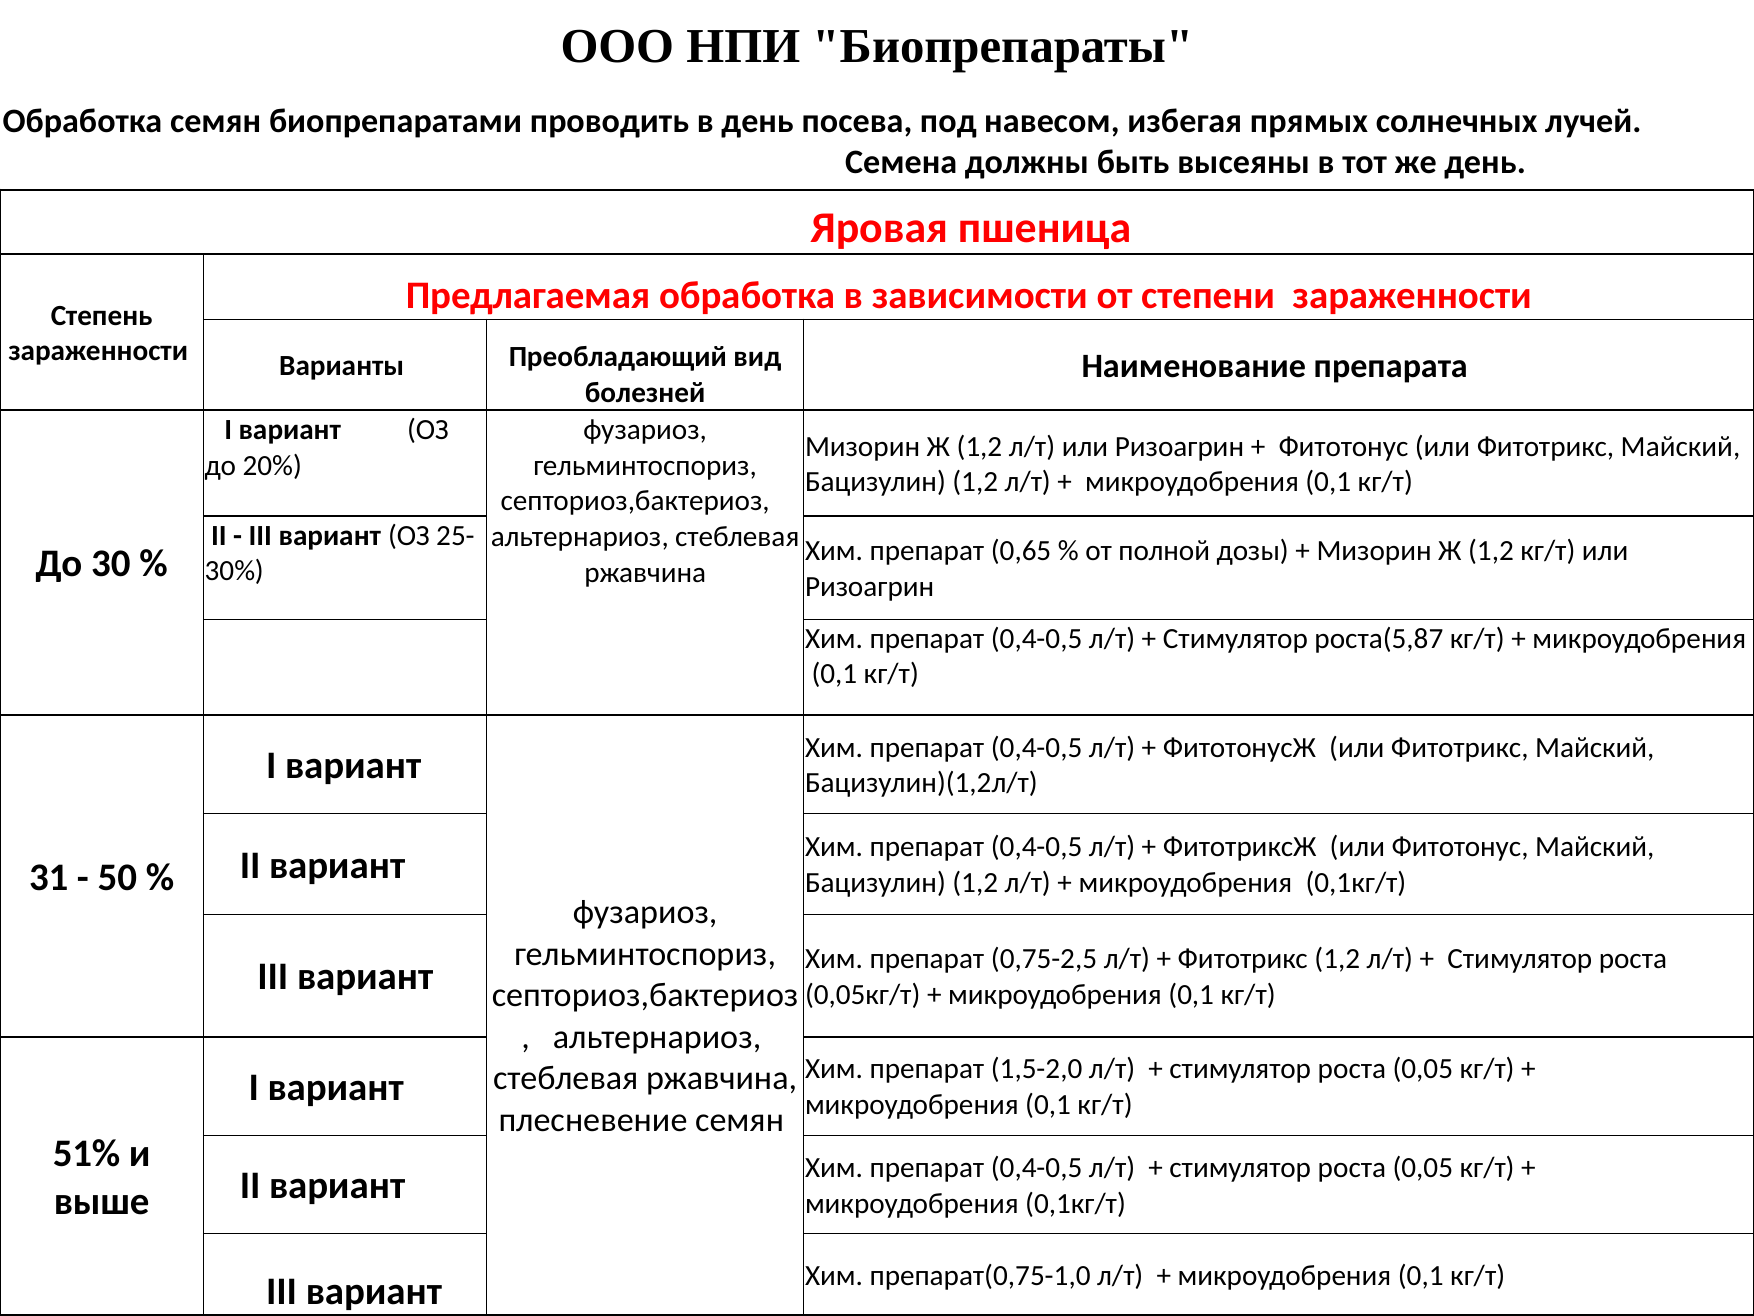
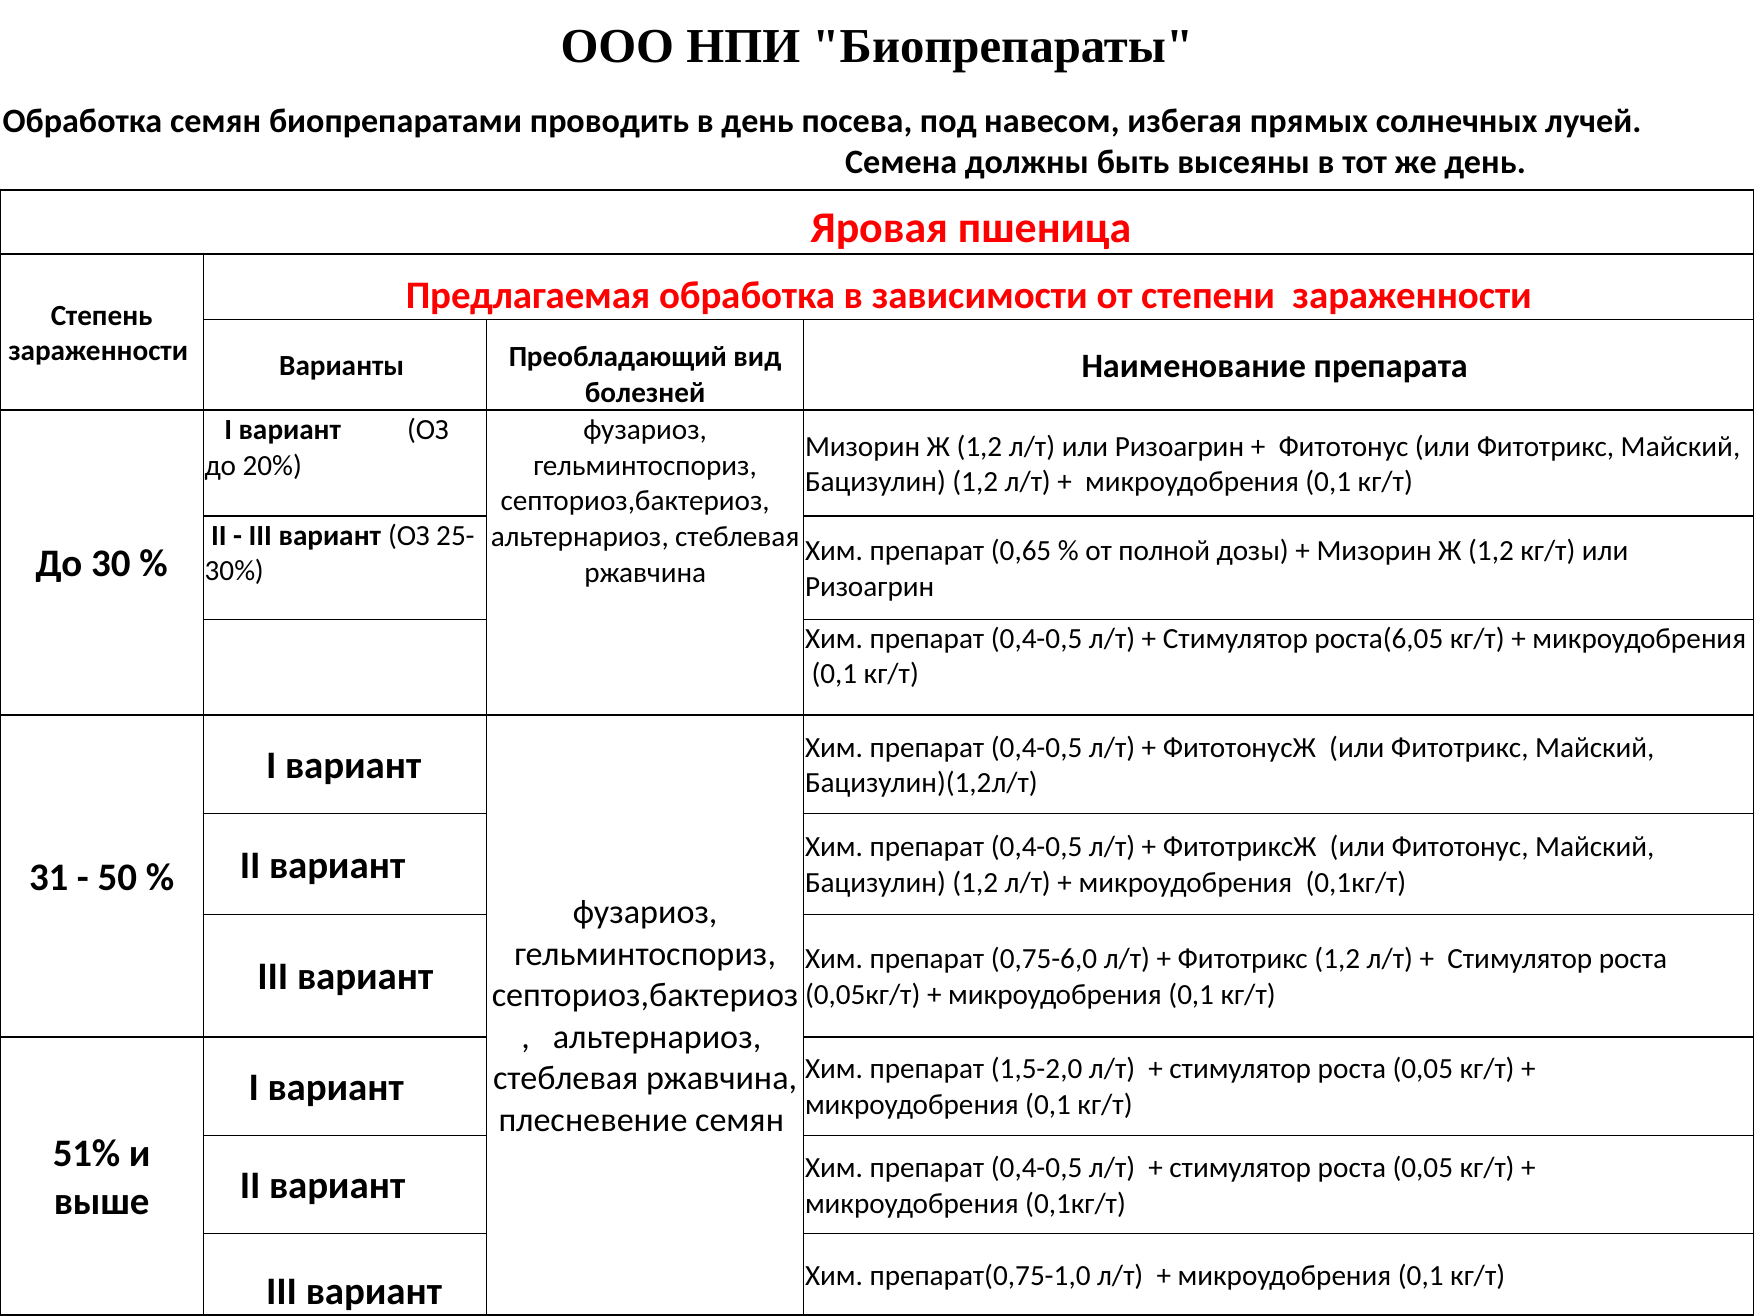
роста(5,87: роста(5,87 -> роста(6,05 (1379, 638)
0,75-2,5: 0,75-2,5 -> 0,75-6,0 (1044, 959)
